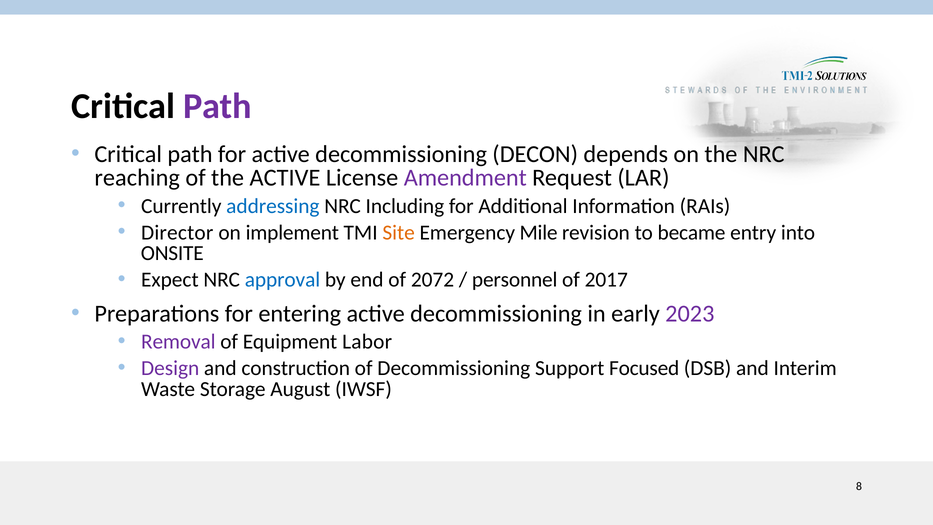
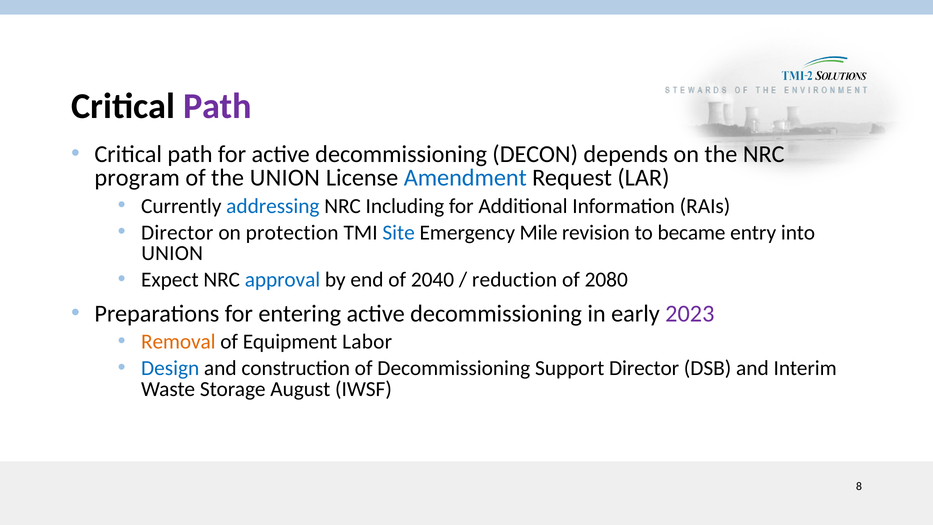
reaching: reaching -> program (137, 178)
the ACTIVE: ACTIVE -> UNION (285, 178)
Amendment colour: purple -> blue (465, 178)
implement: implement -> protection (292, 232)
Site colour: orange -> blue (399, 232)
ONSITE: ONSITE -> UNION (172, 253)
2072: 2072 -> 2040 (433, 280)
personnel: personnel -> reduction (515, 280)
2017: 2017 -> 2080 (606, 280)
Removal colour: purple -> orange (178, 342)
Design colour: purple -> blue (170, 368)
Support Focused: Focused -> Director (644, 368)
